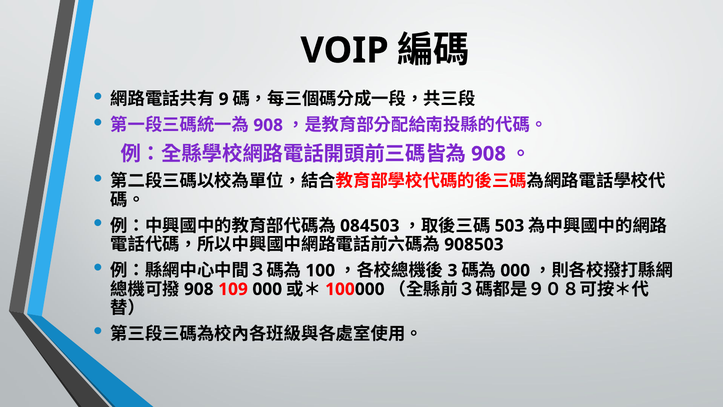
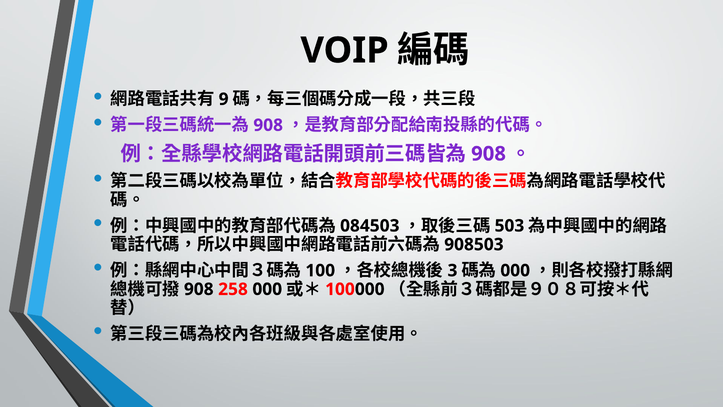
109: 109 -> 258 (233, 289)
